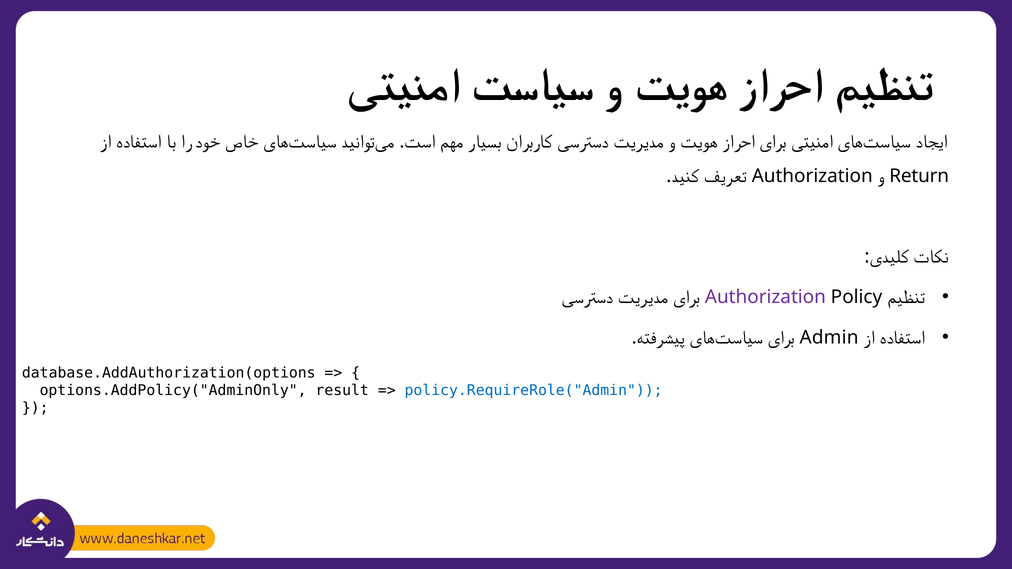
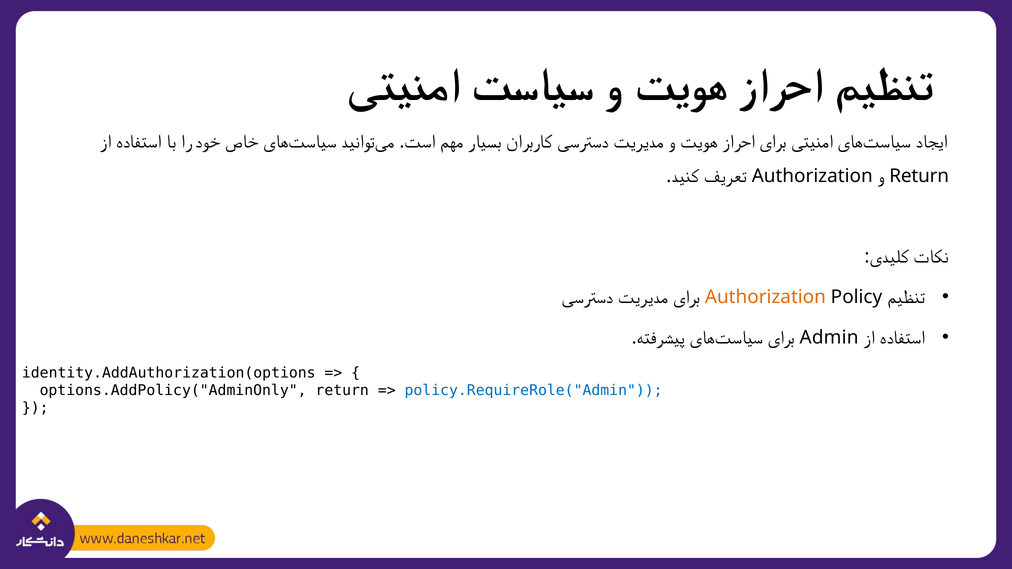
Authorization colour: purple -> orange (765, 297)
database.AddAuthorization(options: database.AddAuthorization(options -> identity.AddAuthorization(options (169, 373)
options.AddPolicy("AdminOnly result: result -> return (342, 391)
